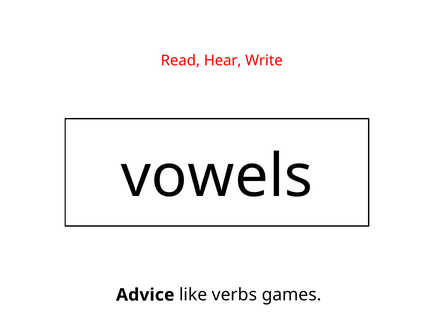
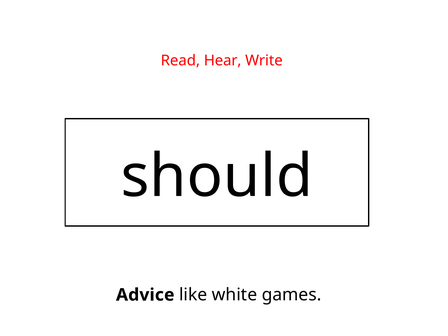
vowels: vowels -> should (217, 176)
verbs: verbs -> white (234, 295)
